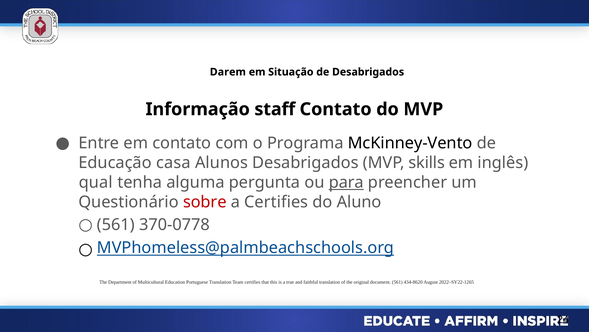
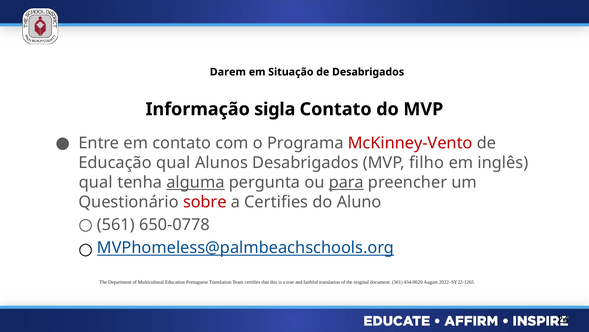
staff: staff -> sigla (275, 109)
McKinney-Vento colour: black -> red (410, 143)
Educação casa: casa -> qual (173, 162)
skills: skills -> filho (427, 162)
alguma underline: none -> present (195, 182)
370-0778: 370-0778 -> 650-0778 (175, 224)
